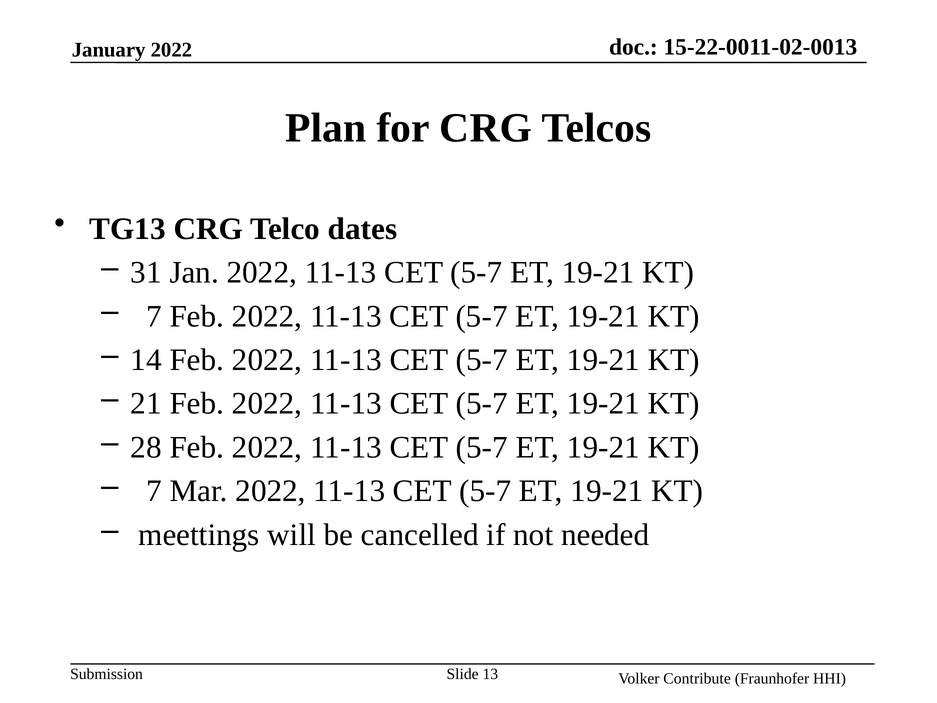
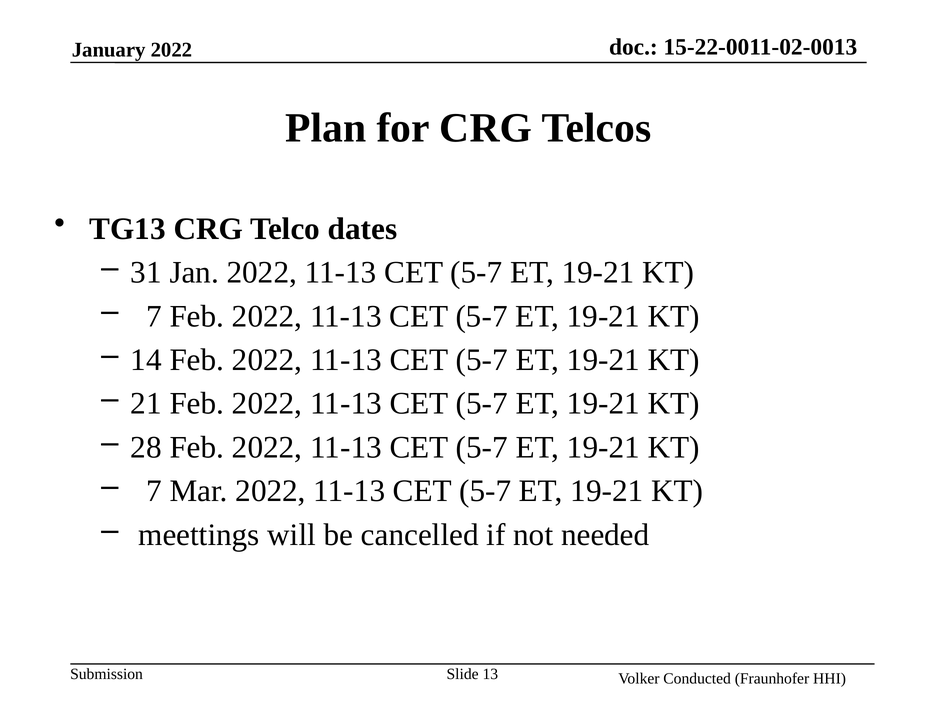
Contribute: Contribute -> Conducted (697, 679)
